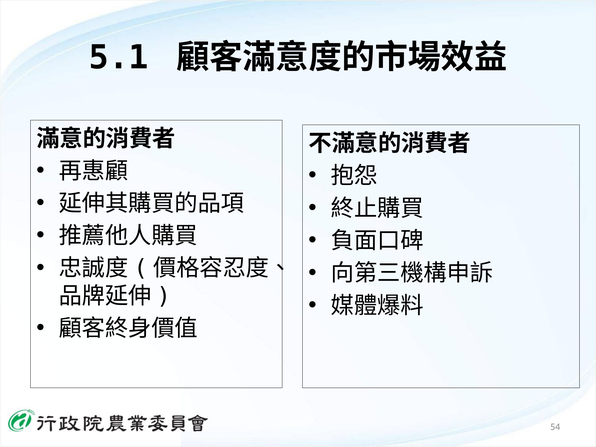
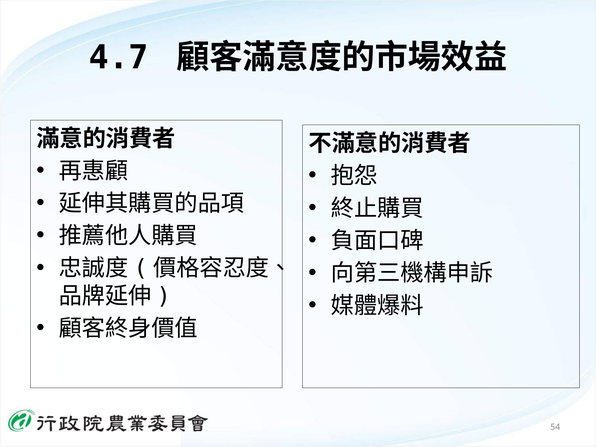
5.1: 5.1 -> 4.7 (119, 57)
